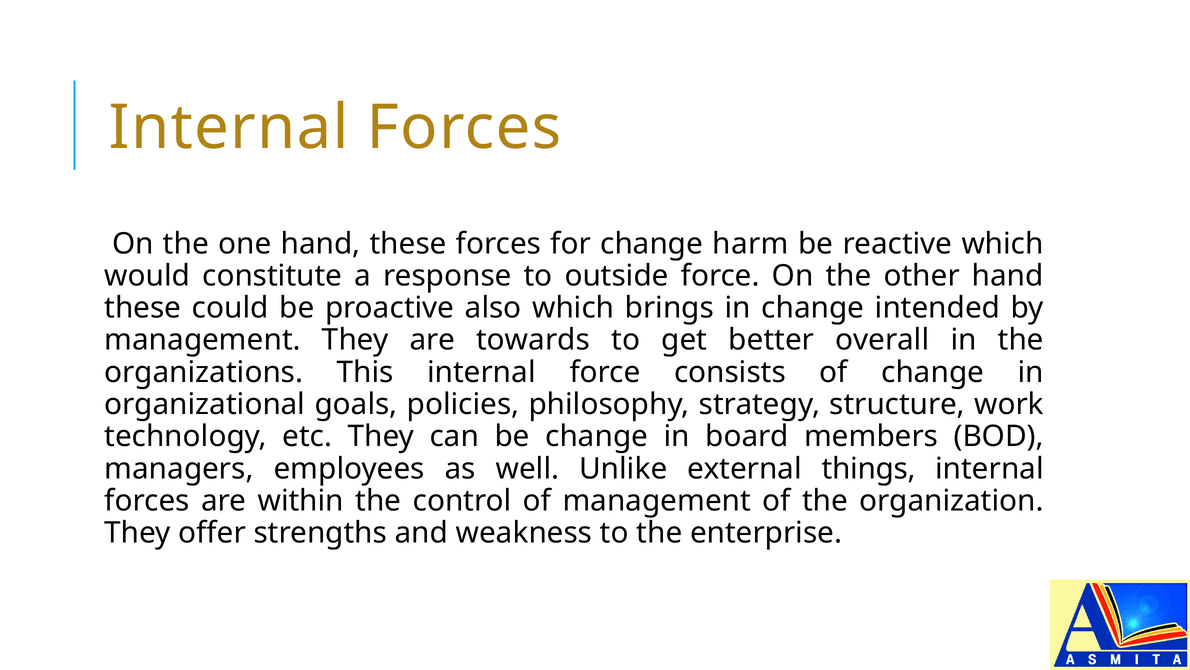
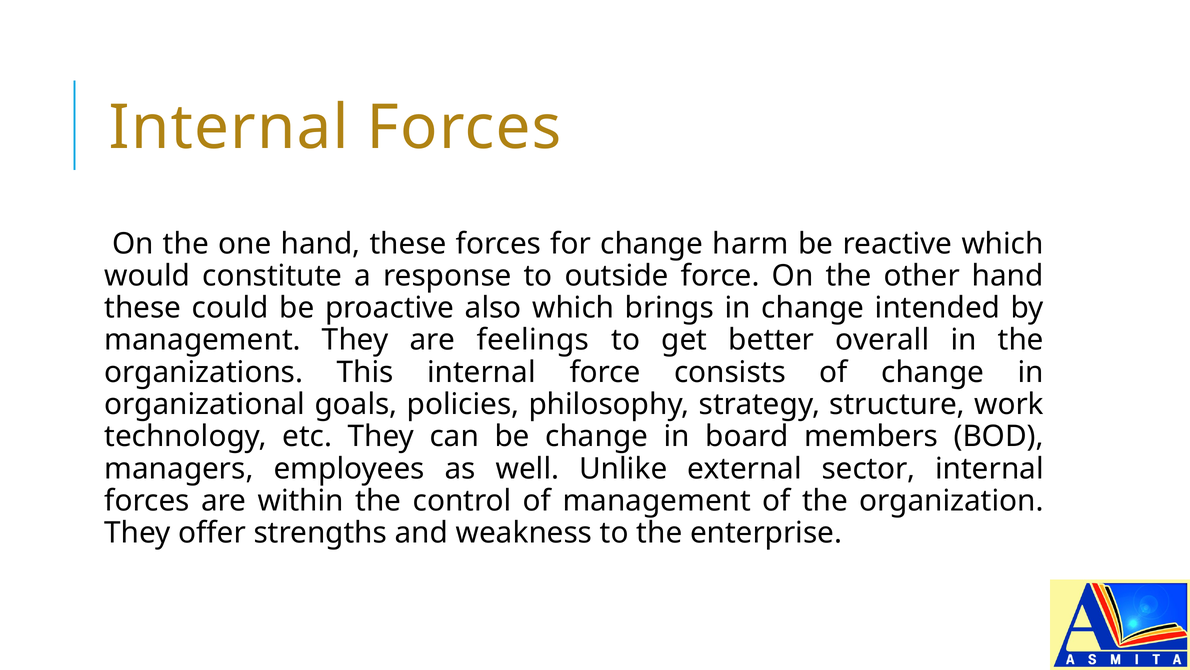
towards: towards -> feelings (533, 340)
things: things -> sector (869, 468)
